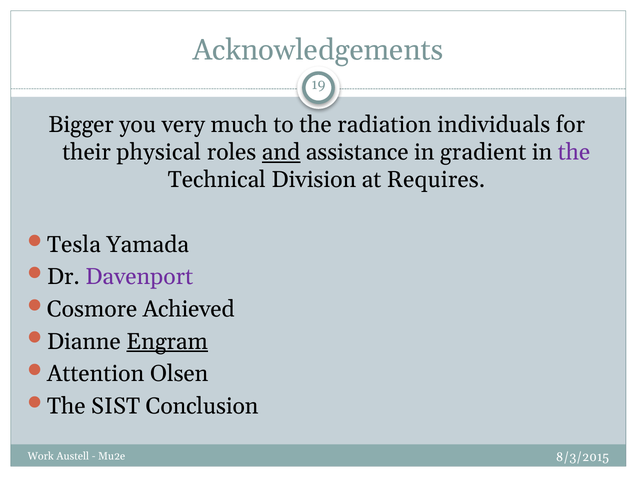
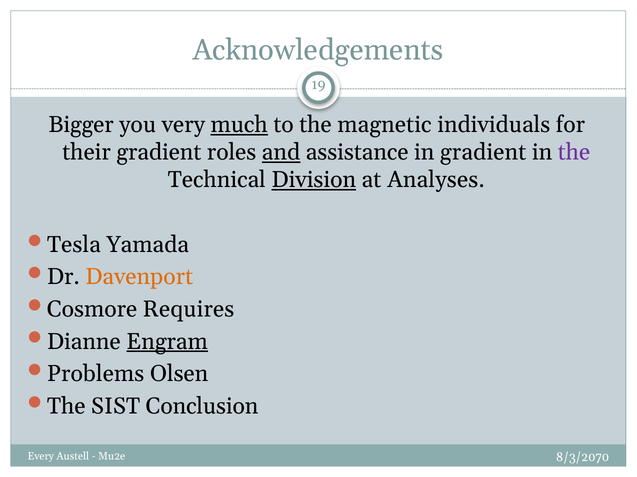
much underline: none -> present (239, 125)
radiation: radiation -> magnetic (384, 125)
their physical: physical -> gradient (159, 153)
Division underline: none -> present (314, 180)
Requires: Requires -> Analyses (436, 180)
Davenport colour: purple -> orange (139, 277)
Achieved: Achieved -> Requires (189, 310)
Attention: Attention -> Problems (96, 374)
Work: Work -> Every (41, 457)
8/3/2015: 8/3/2015 -> 8/3/2070 (583, 458)
